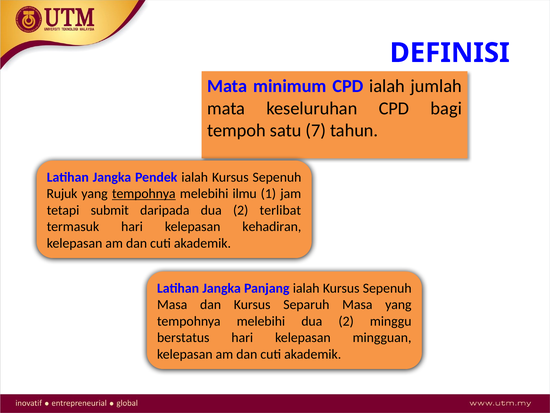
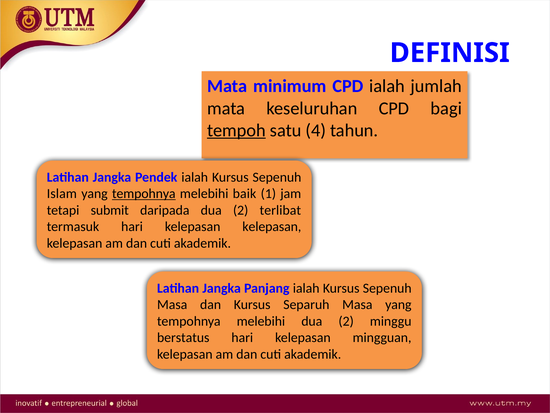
tempoh underline: none -> present (236, 130)
7: 7 -> 4 (316, 130)
Rujuk: Rujuk -> Islam (62, 194)
ilmu: ilmu -> baik (244, 194)
hari kelepasan kehadiran: kehadiran -> kelepasan (272, 227)
